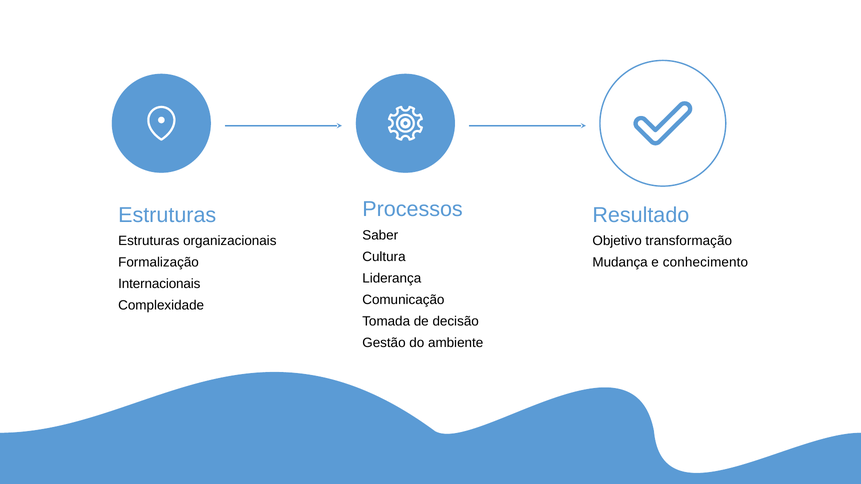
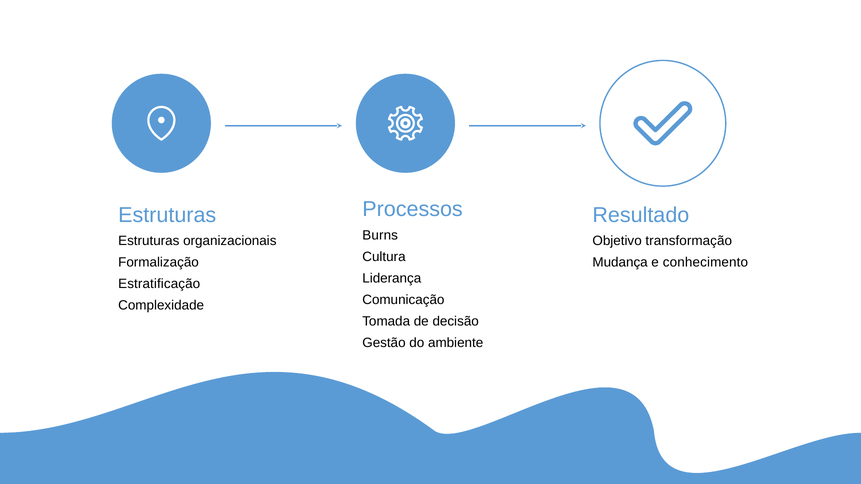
Saber: Saber -> Burns (380, 235)
Internacionais: Internacionais -> Estratificação (159, 284)
